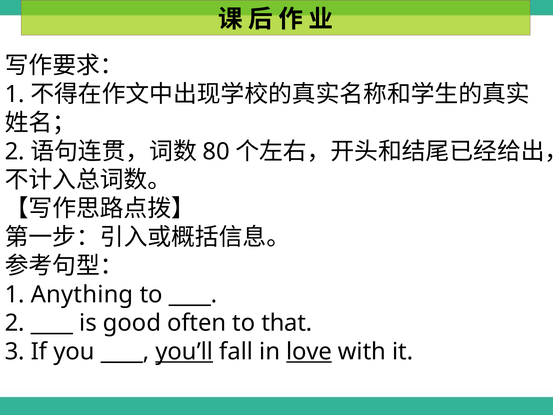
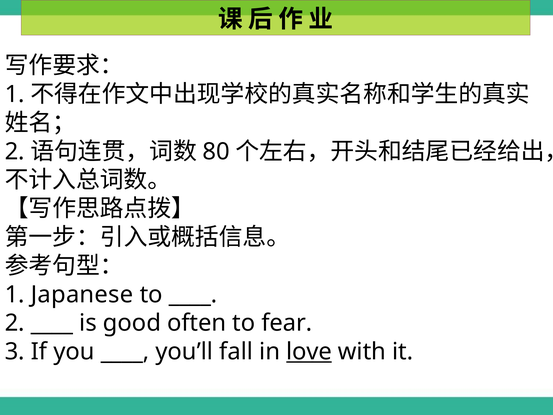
Anything: Anything -> Japanese (82, 294)
that: that -> fear (287, 323)
you’ll underline: present -> none (184, 351)
